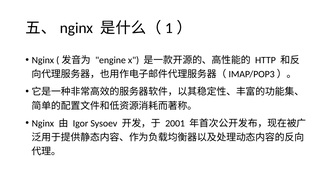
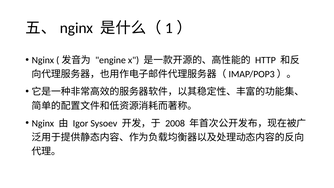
2001: 2001 -> 2008 (175, 123)
